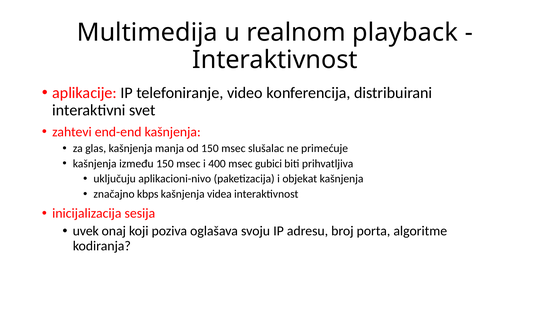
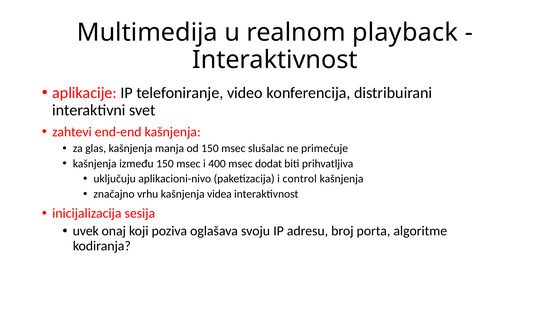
gubici: gubici -> dodat (268, 164)
objekat: objekat -> control (300, 179)
kbps: kbps -> vrhu (148, 194)
